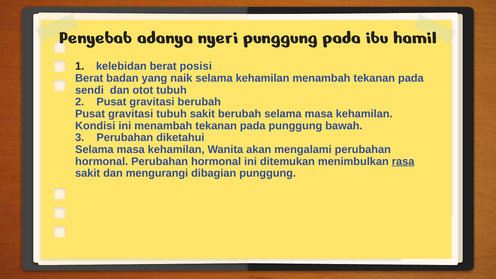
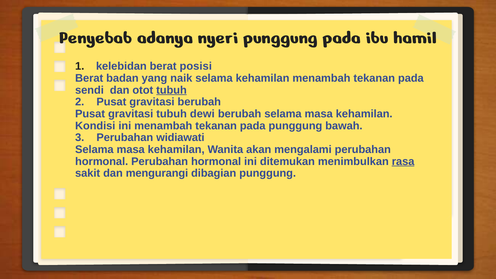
tubuh underline: none -> present (171, 90)
tubuh sakit: sakit -> dewi (202, 114)
diketahui: diketahui -> widiawati (180, 138)
